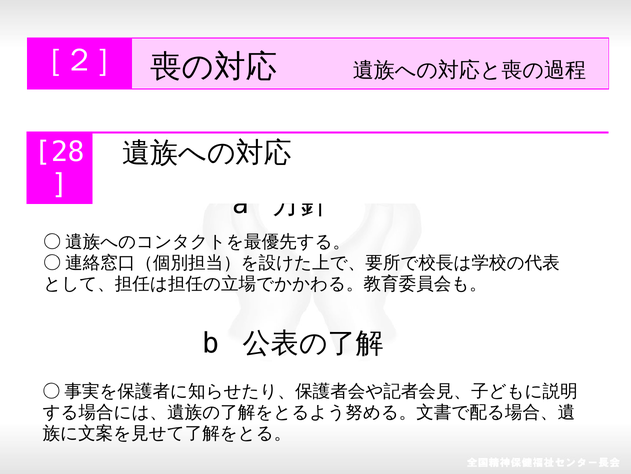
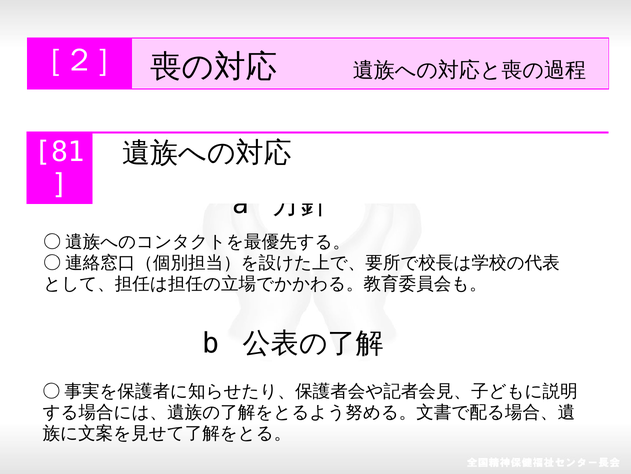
28: 28 -> 81 (60, 152)
